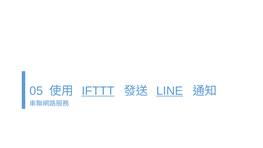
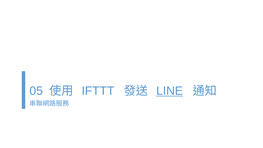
IFTTT underline: present -> none (98, 91)
